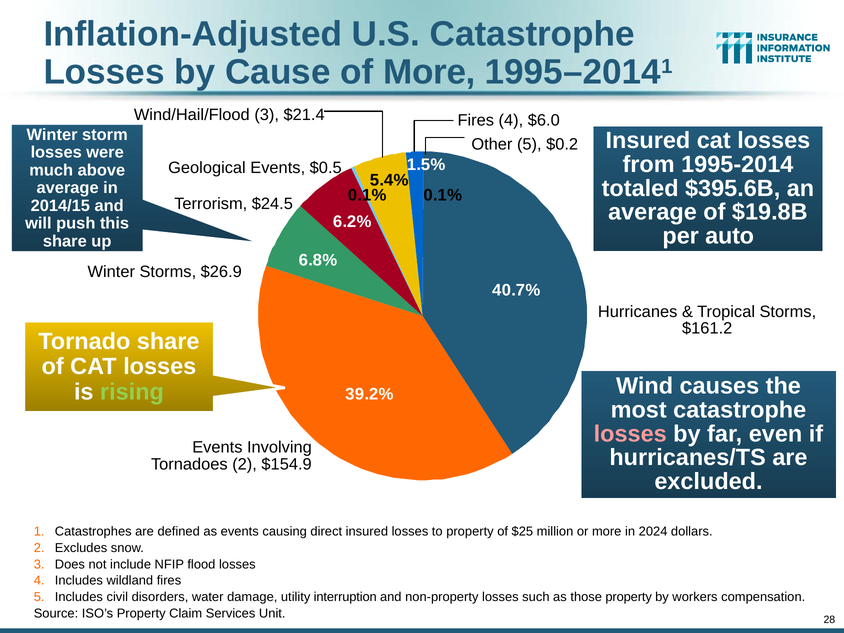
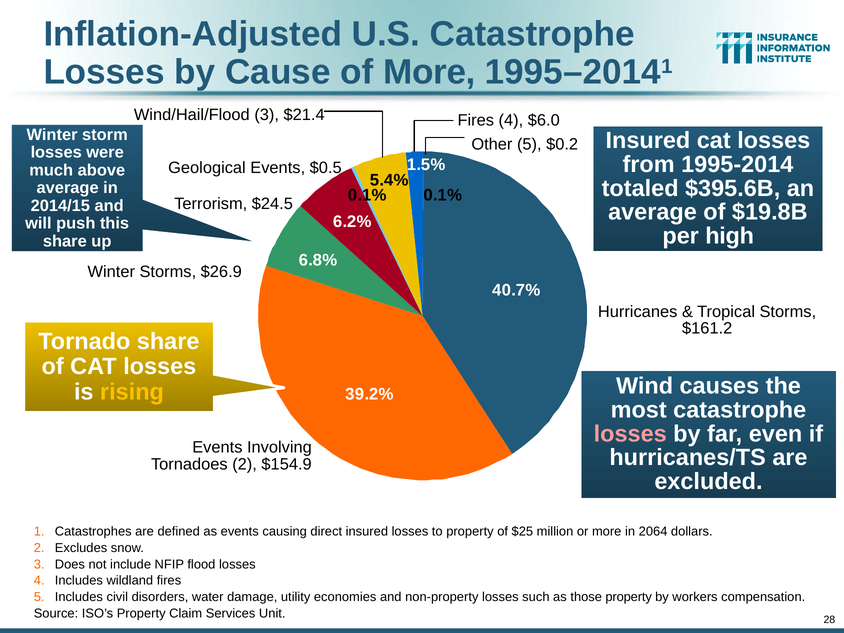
auto: auto -> high (730, 236)
rising colour: light green -> yellow (132, 392)
2024: 2024 -> 2064 (653, 532)
interruption: interruption -> economies (345, 597)
